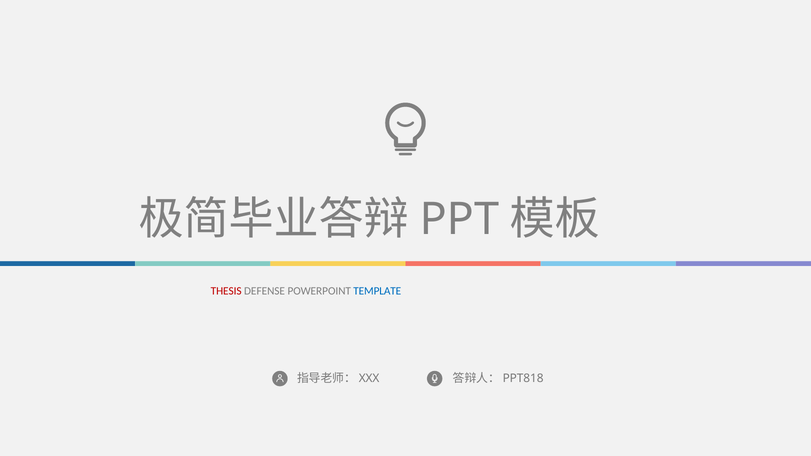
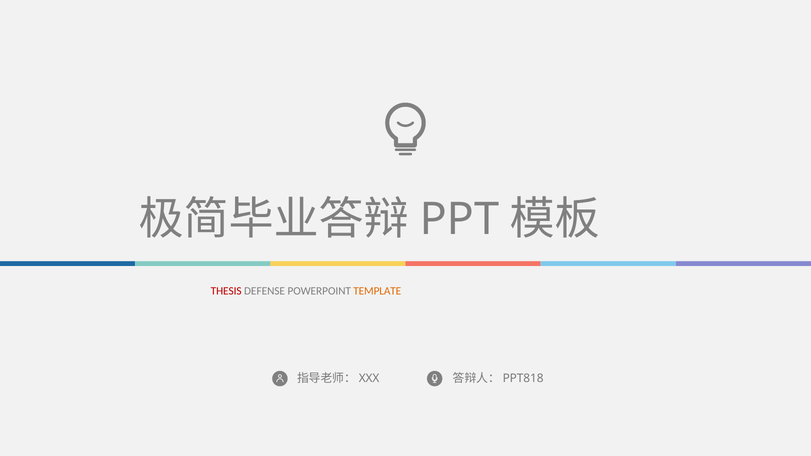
TEMPLATE colour: blue -> orange (377, 291)
